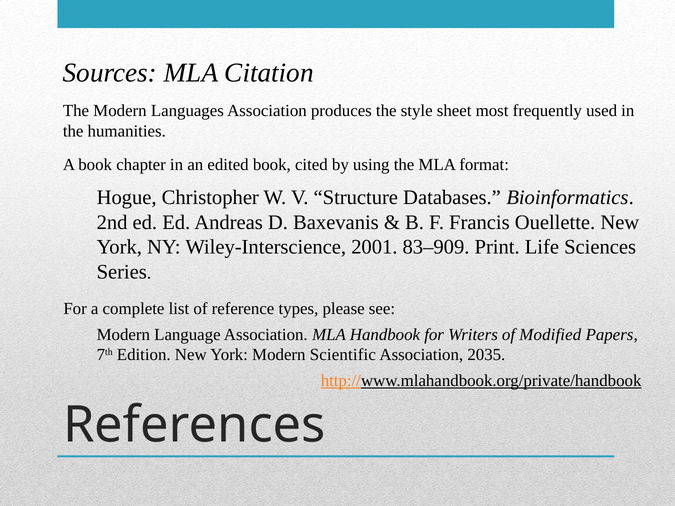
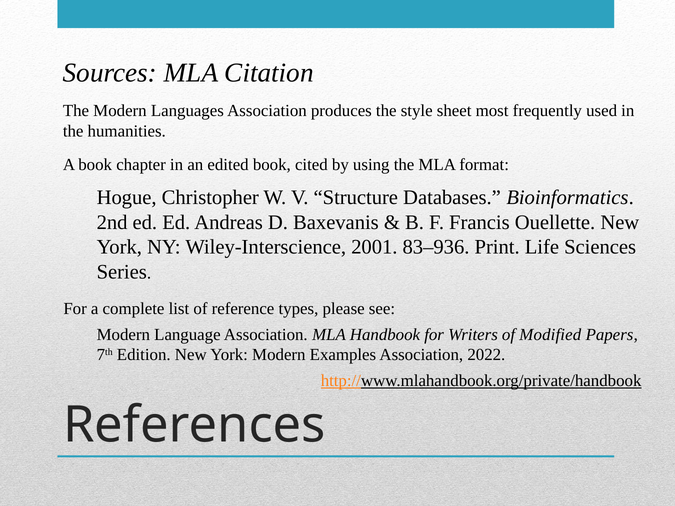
83–909: 83–909 -> 83–936 (436, 247)
Scientific: Scientific -> Examples (343, 355)
2035: 2035 -> 2022 (486, 355)
